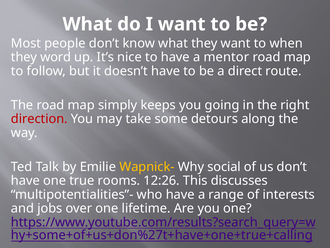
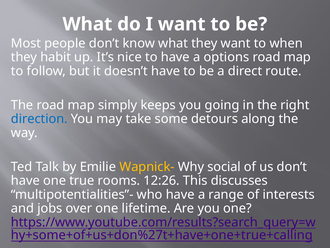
word: word -> habit (56, 57)
mentor: mentor -> options (226, 57)
direction colour: red -> blue (39, 119)
